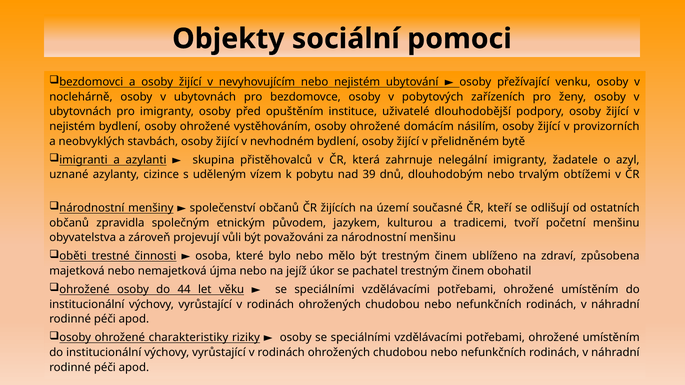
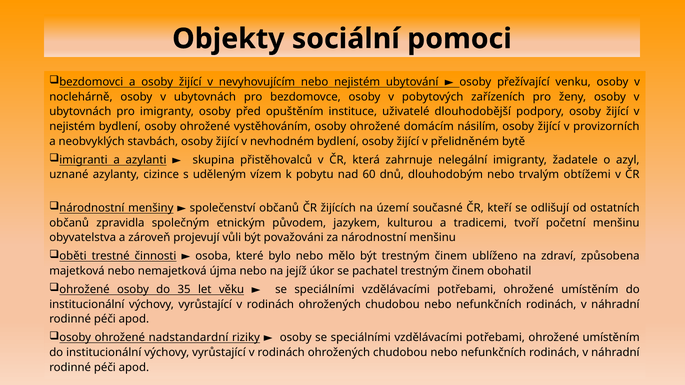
39: 39 -> 60 (369, 175)
44: 44 -> 35 (184, 290)
charakteristiky: charakteristiky -> nadstandardní (189, 338)
